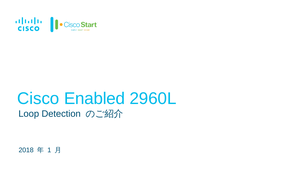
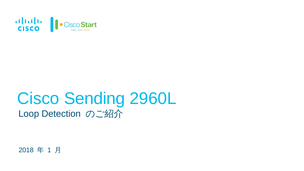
Enabled: Enabled -> Sending (95, 98)
